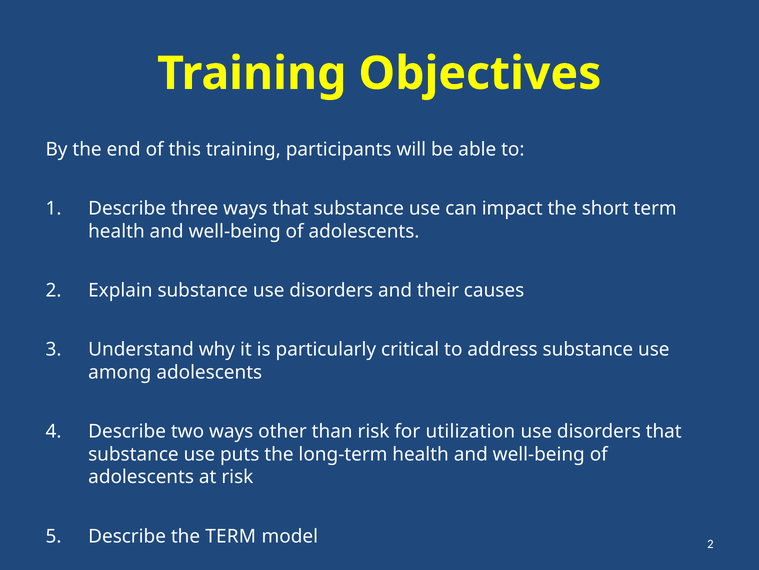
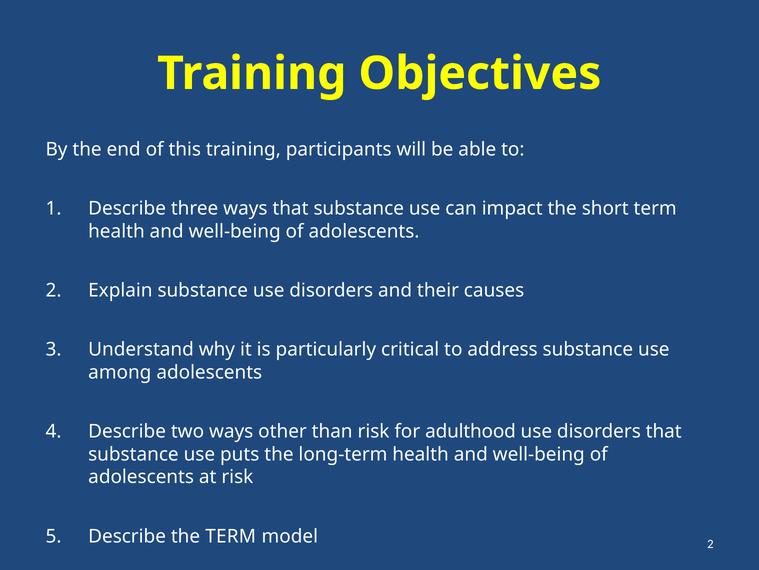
utilization: utilization -> adulthood (471, 431)
